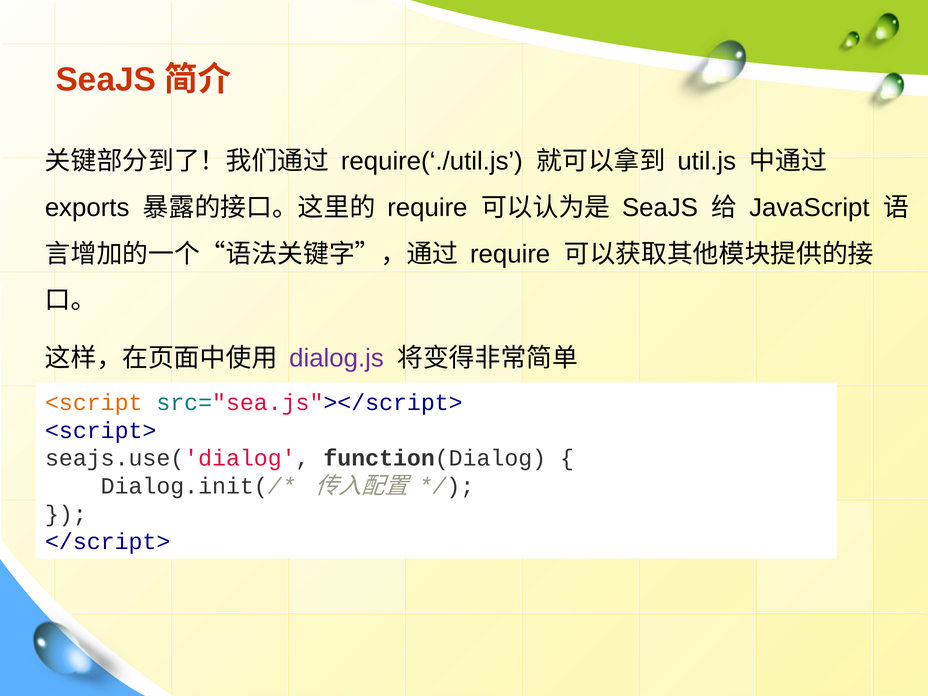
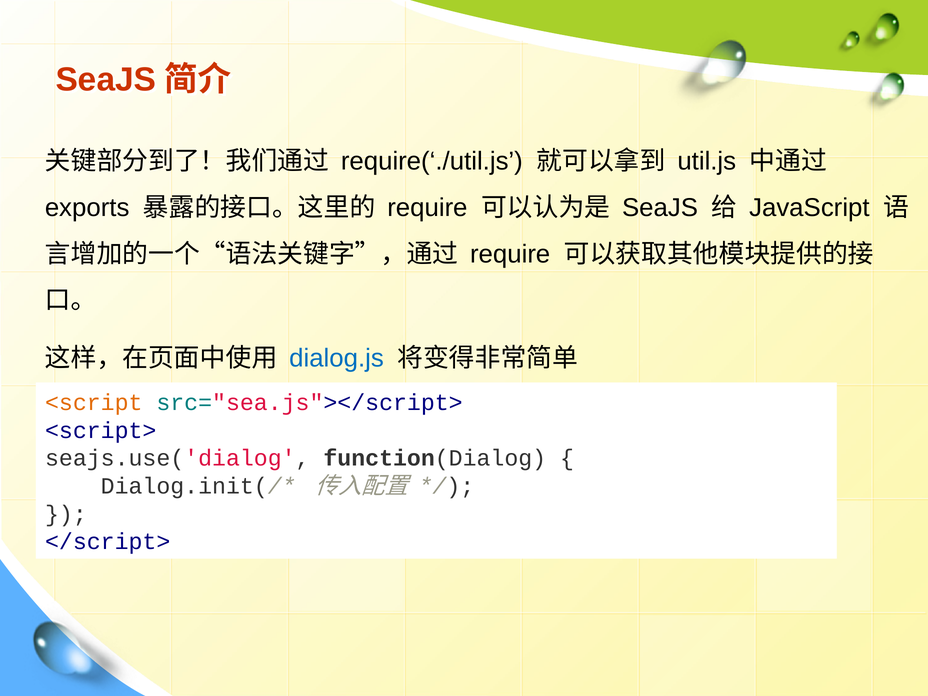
dialog.js colour: purple -> blue (337, 358)
